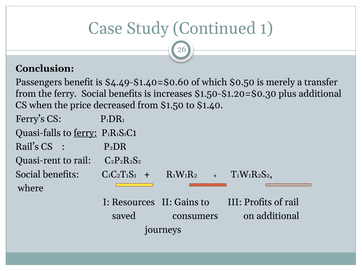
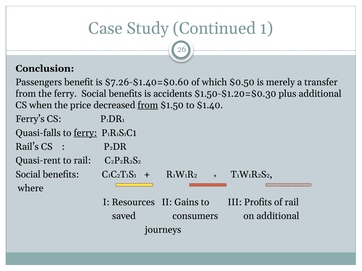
$4.49-$1.40=$0.60: $4.49-$1.40=$0.60 -> $7.26-$1.40=$0.60 (147, 83)
increases: increases -> accidents (173, 94)
from underline: none -> present (148, 105)
